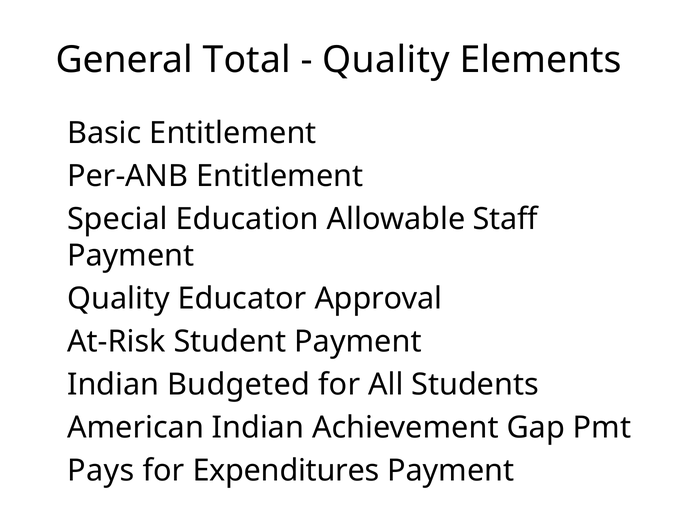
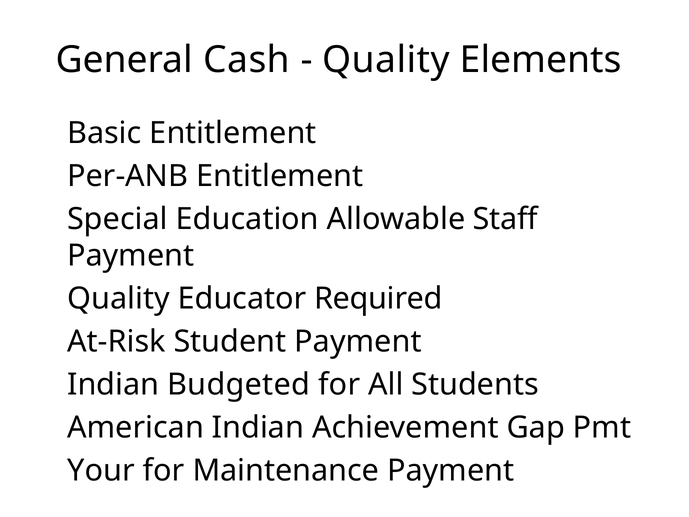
Total: Total -> Cash (247, 60)
Approval: Approval -> Required (378, 299)
Pays: Pays -> Your (101, 470)
Expenditures: Expenditures -> Maintenance (286, 470)
